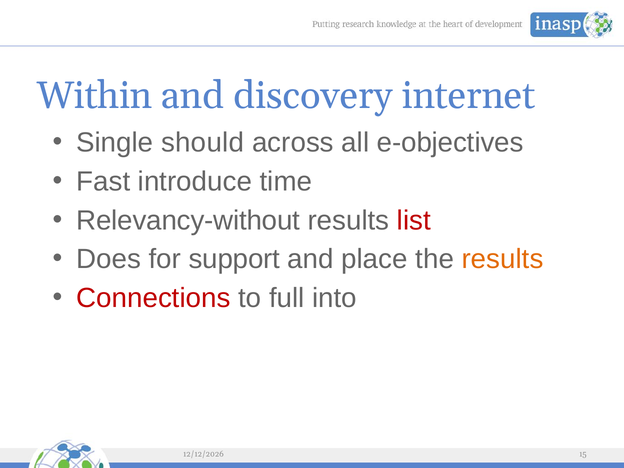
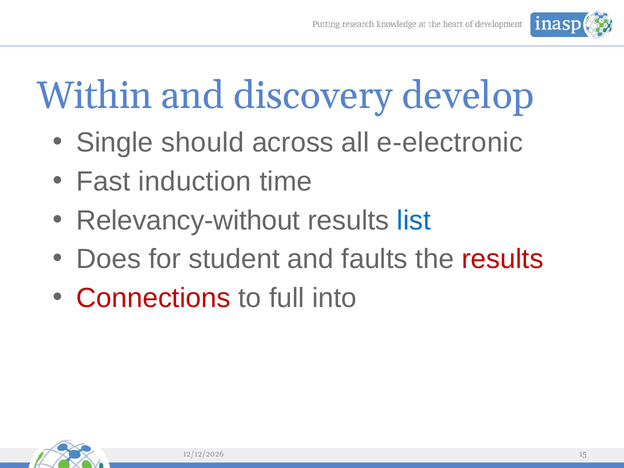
internet: internet -> develop (468, 96)
e-objectives: e-objectives -> e-electronic (450, 143)
introduce: introduce -> induction (195, 182)
list colour: red -> blue (414, 220)
support: support -> student (234, 259)
place: place -> faults (375, 259)
results colour: orange -> red (503, 259)
